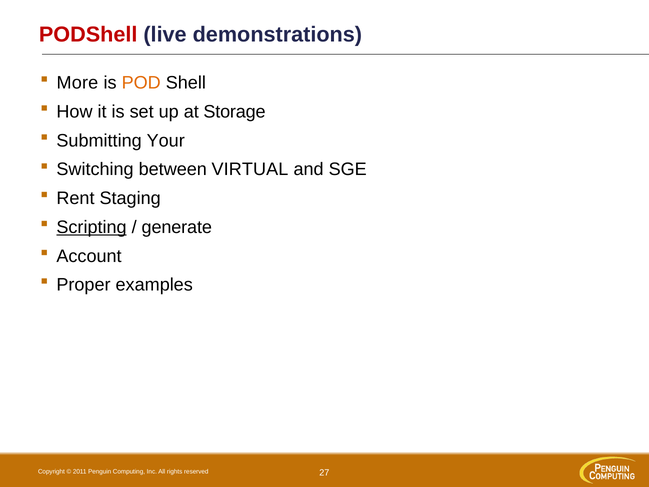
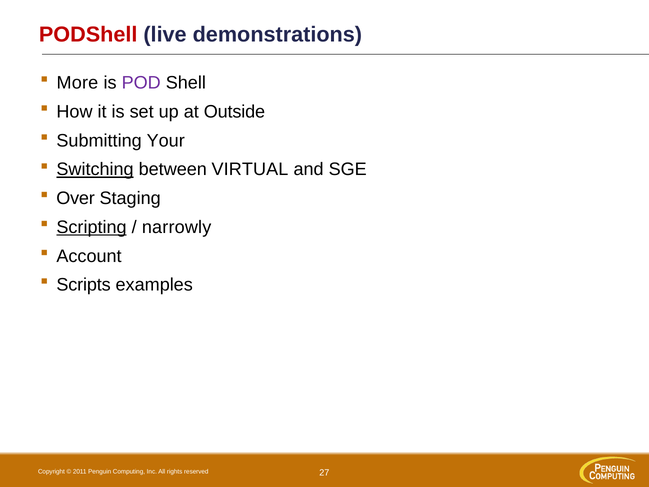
POD colour: orange -> purple (141, 83)
Storage: Storage -> Outside (234, 112)
Switching underline: none -> present (95, 169)
Rent: Rent -> Over (76, 198)
generate: generate -> narrowly (177, 227)
Proper: Proper -> Scripts (84, 285)
